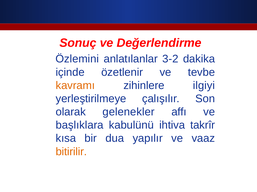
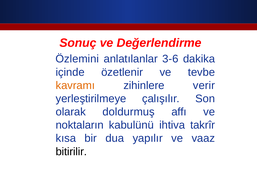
3-2: 3-2 -> 3-6 (170, 59)
ilgiyi: ilgiyi -> verir (204, 86)
gelenekler: gelenekler -> doldurmuş (129, 112)
başlıklara: başlıklara -> noktaların (80, 126)
bitirilir colour: orange -> black (71, 152)
